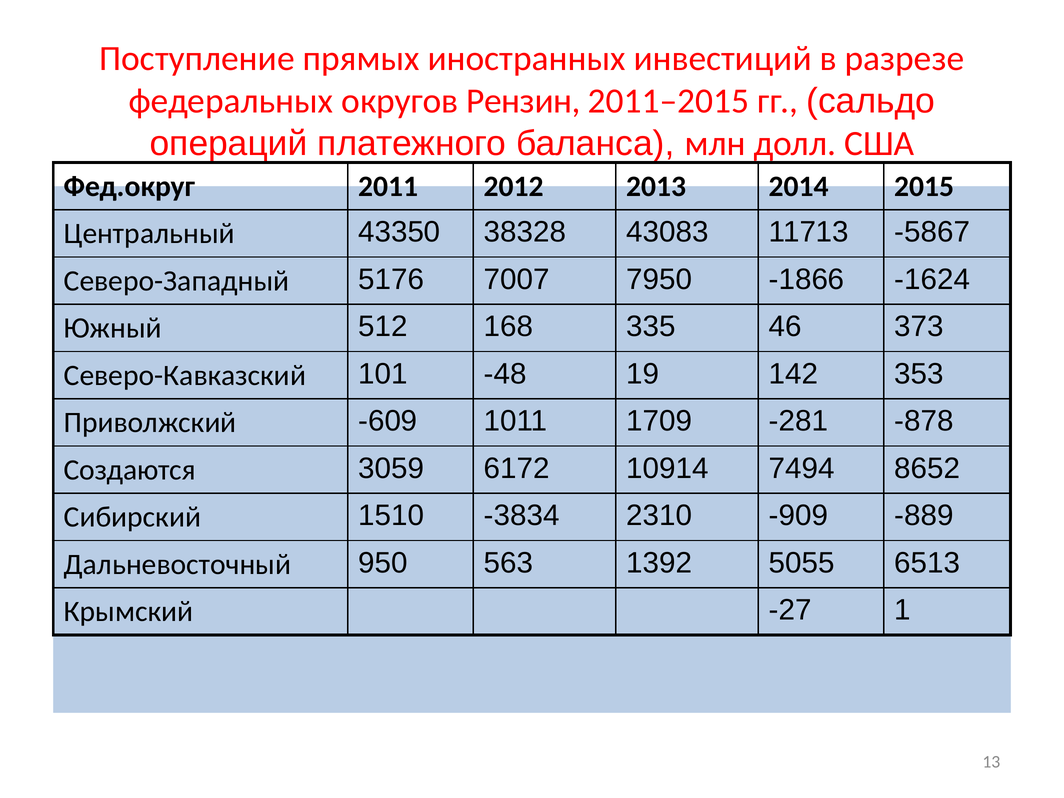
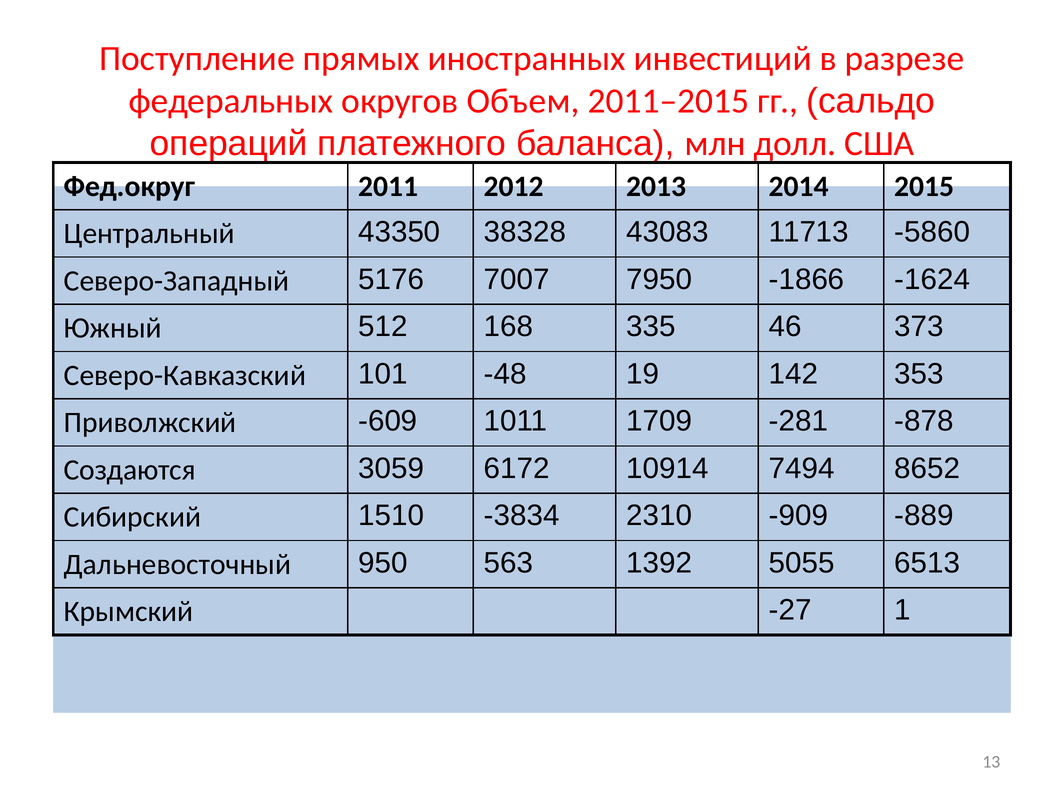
Рензин: Рензин -> Объем (523, 101)
-5867: -5867 -> -5860 (932, 232)
